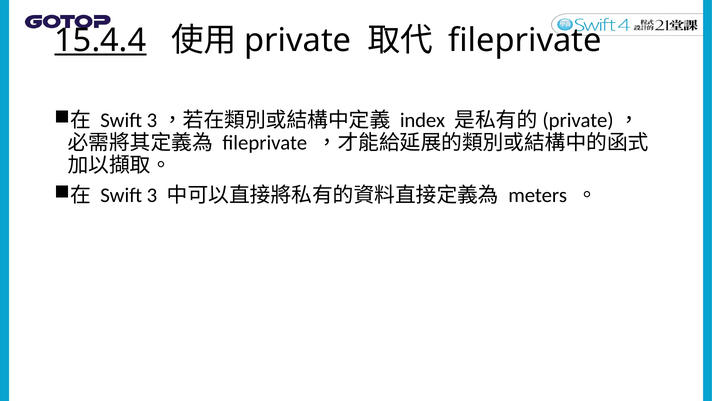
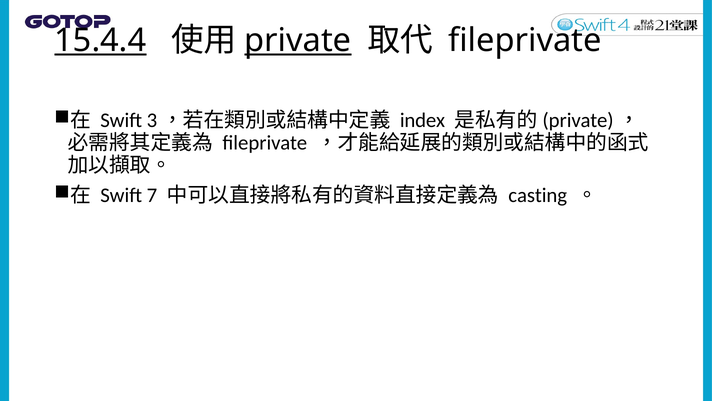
private underline: none -> present (298, 40)
3: 3 -> 7 (152, 195)
meters: meters -> casting (538, 195)
